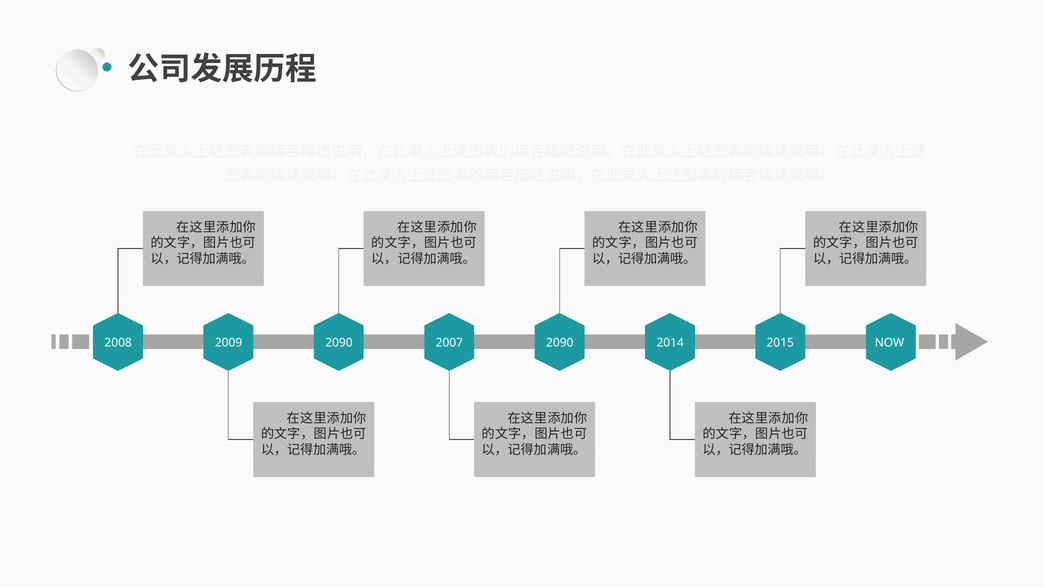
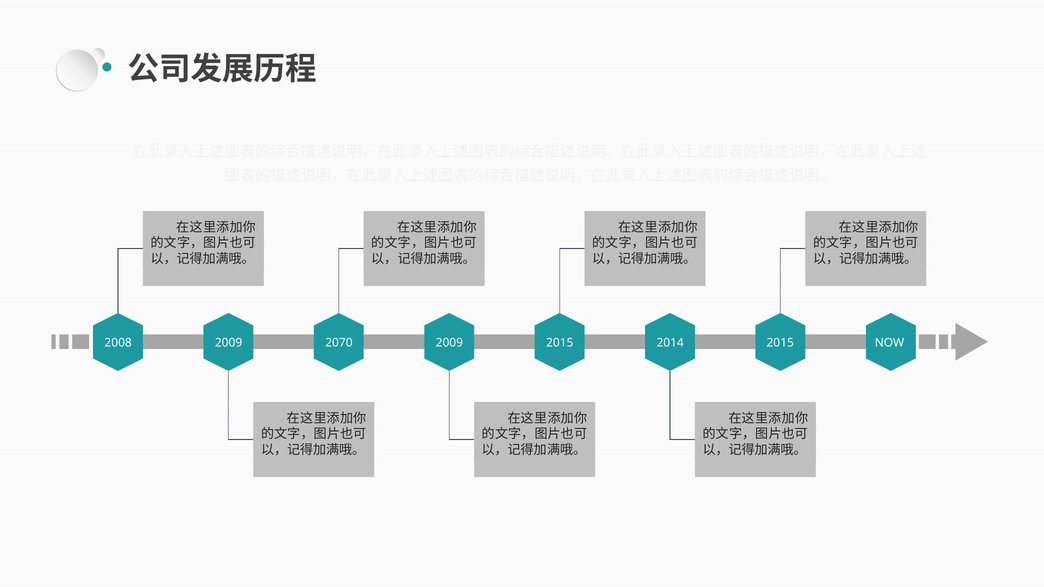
2090: 2090 -> 2070 (339, 343)
2007: 2007 -> 2009 (449, 343)
2090: 2090 -> 2015 (560, 343)
